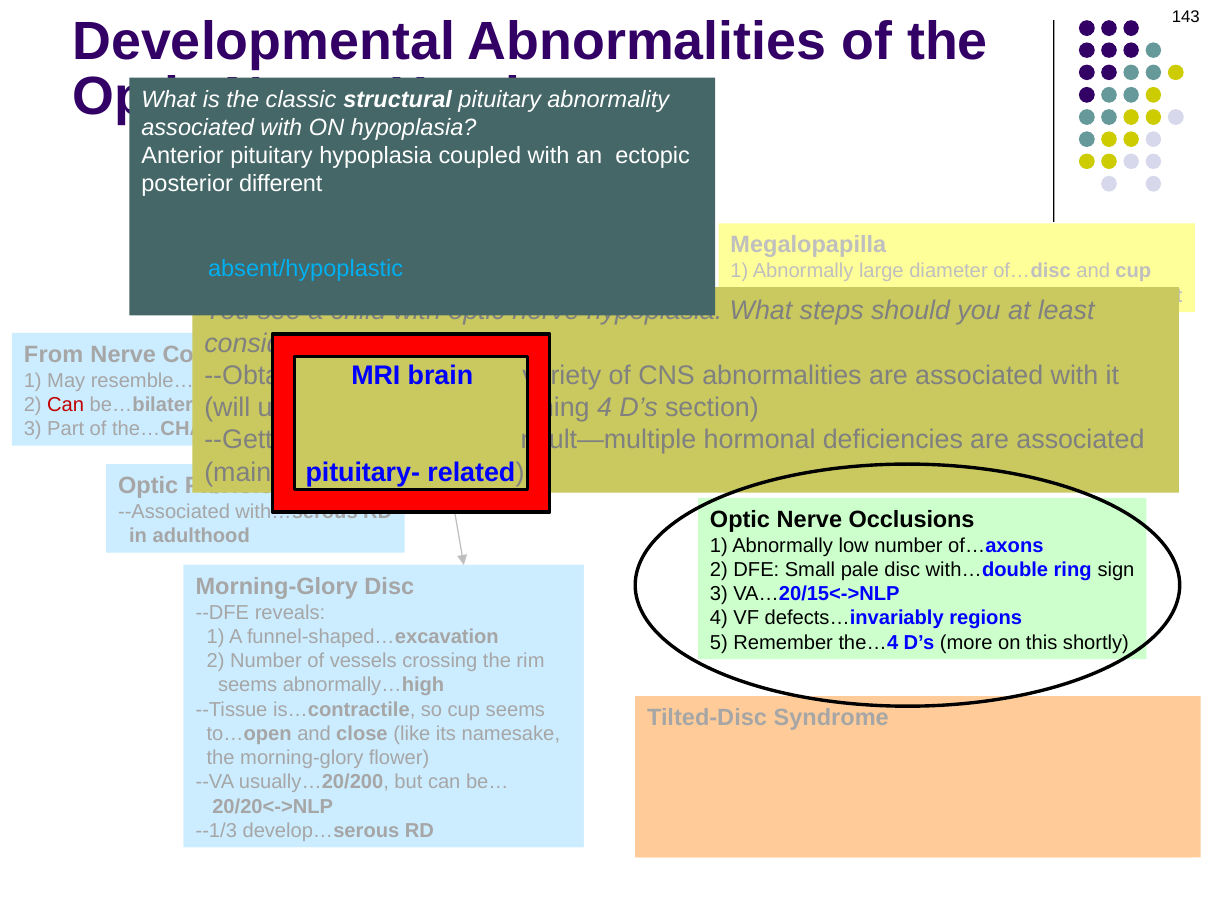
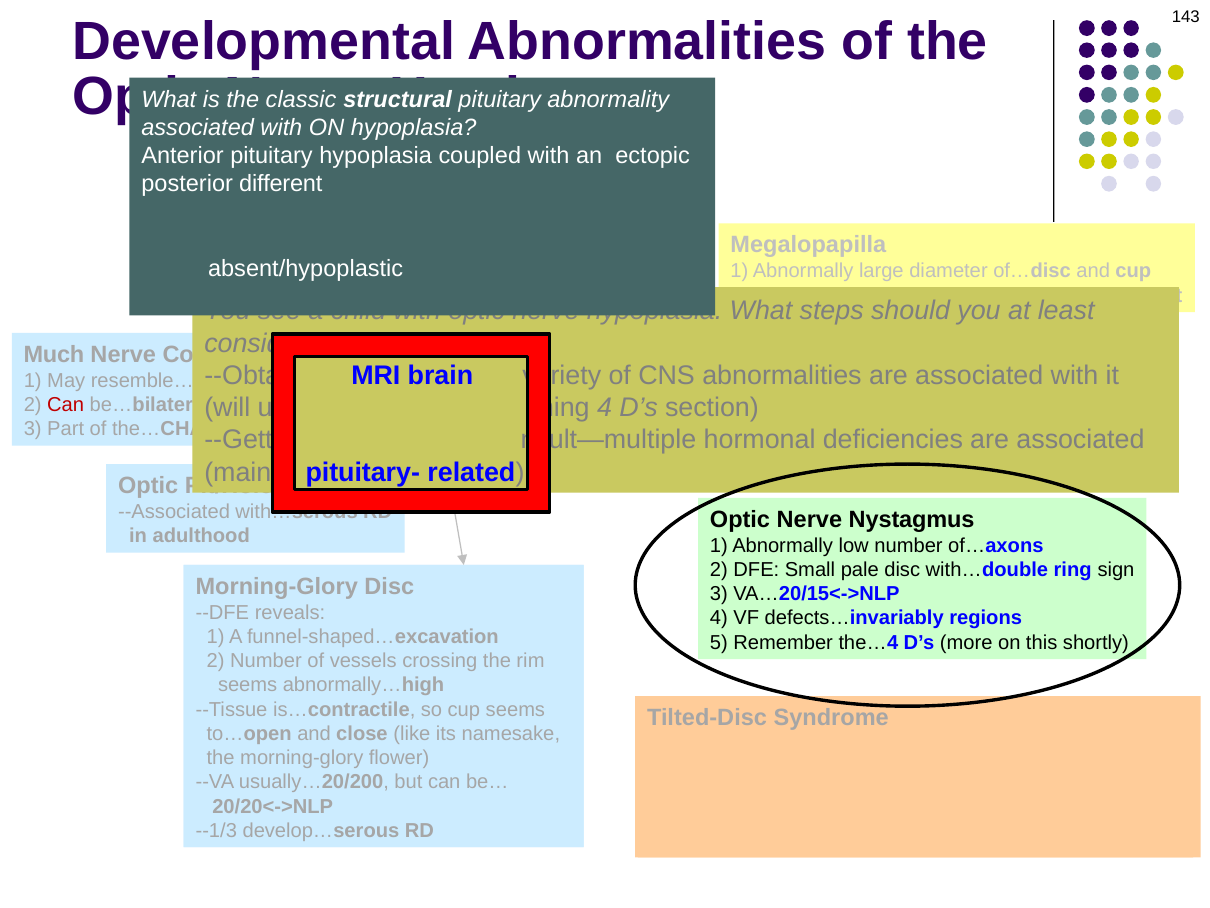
absent/hypoplastic colour: light blue -> white (306, 269)
From: From -> Much (54, 354)
Occlusions: Occlusions -> Nystagmus (912, 519)
